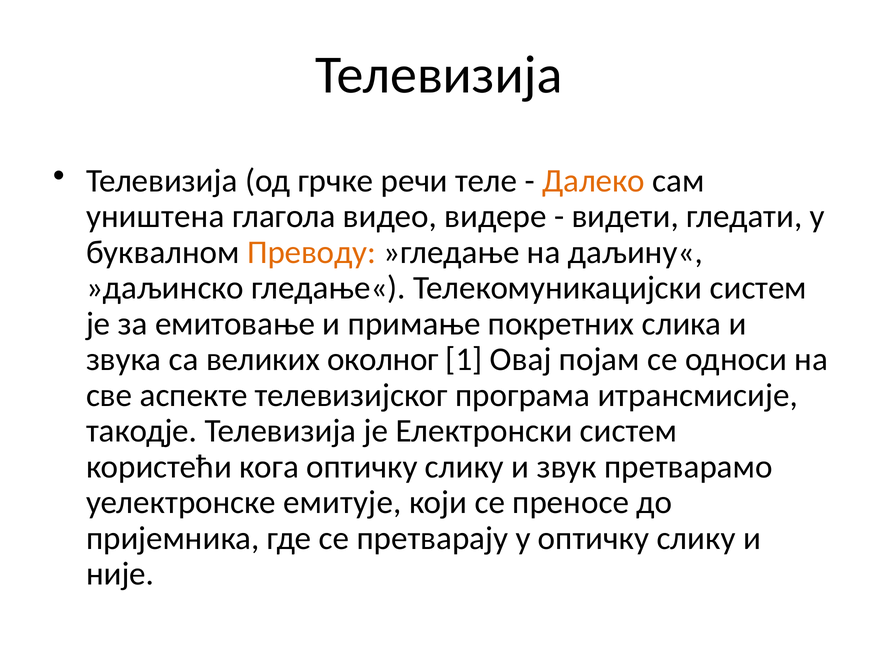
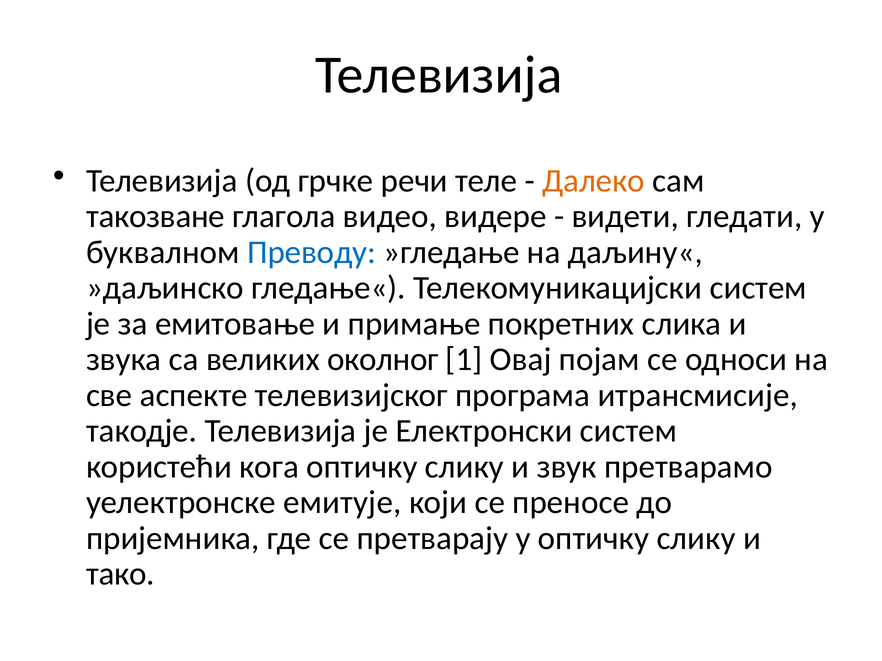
уништена: уништена -> такозване (155, 217)
Преводу colour: orange -> blue (312, 252)
није: није -> тако (120, 574)
